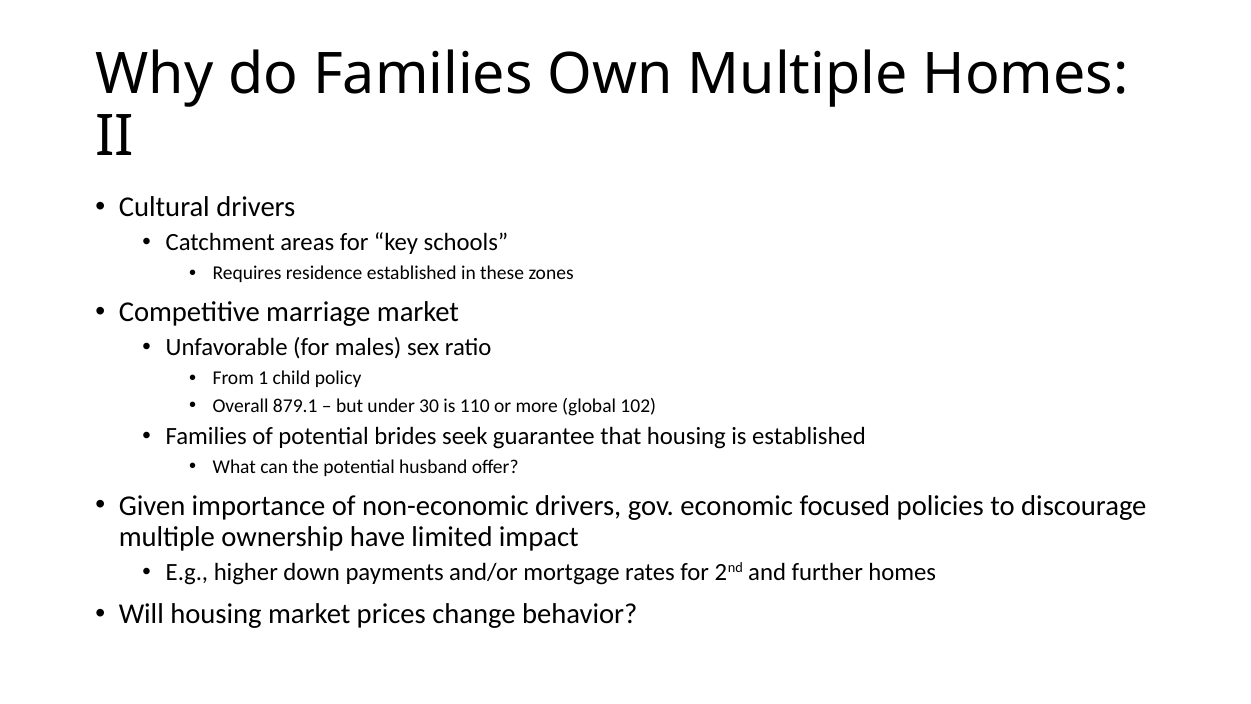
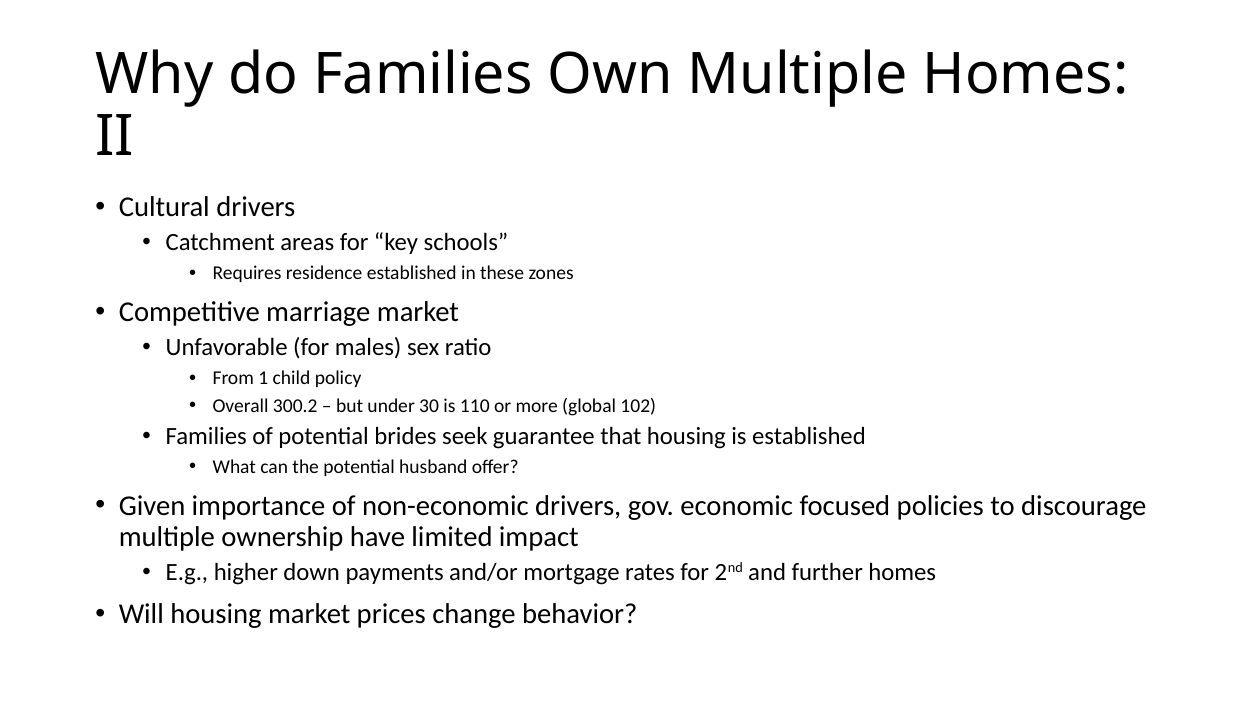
879.1: 879.1 -> 300.2 (295, 406)
